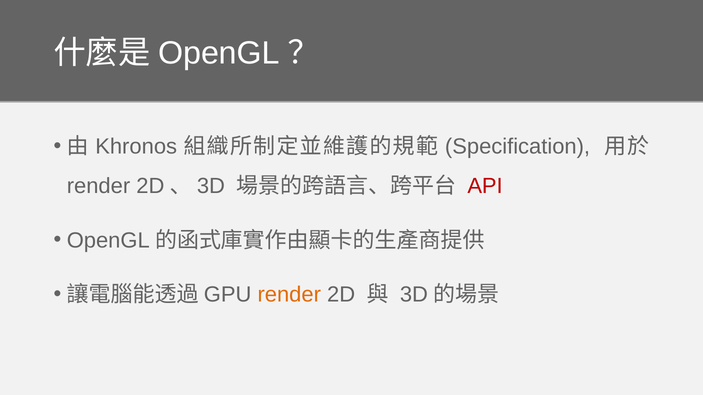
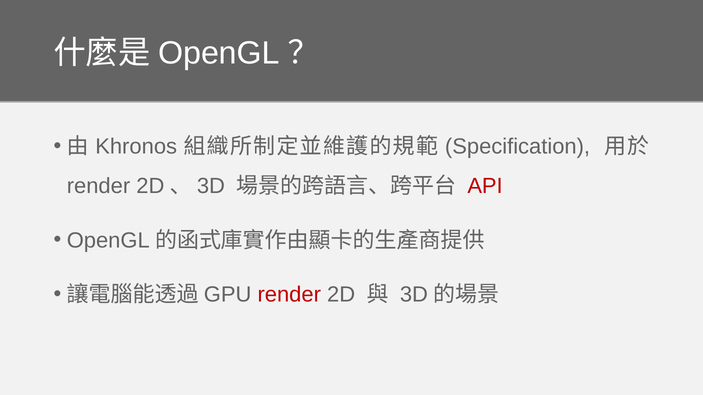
render colour: orange -> red (289, 295)
